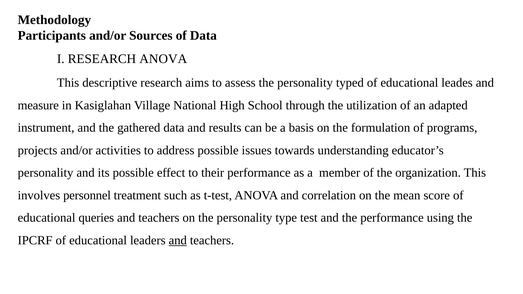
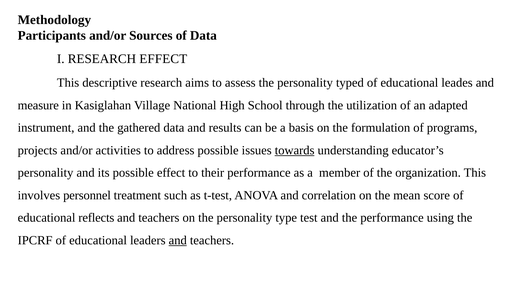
RESEARCH ANOVA: ANOVA -> EFFECT (163, 59)
towards underline: none -> present (295, 150)
queries: queries -> reflects (96, 218)
